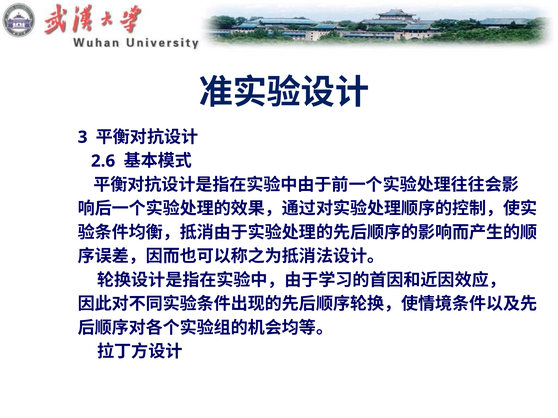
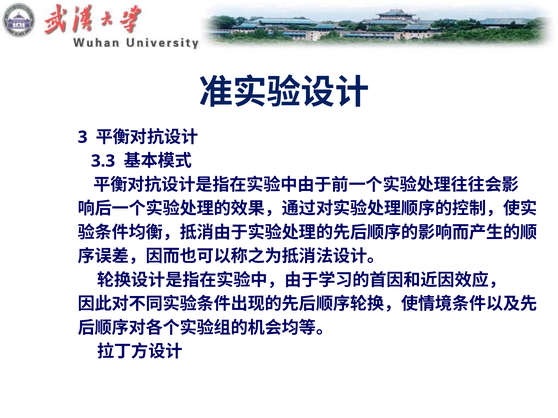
2.6: 2.6 -> 3.3 (103, 161)
